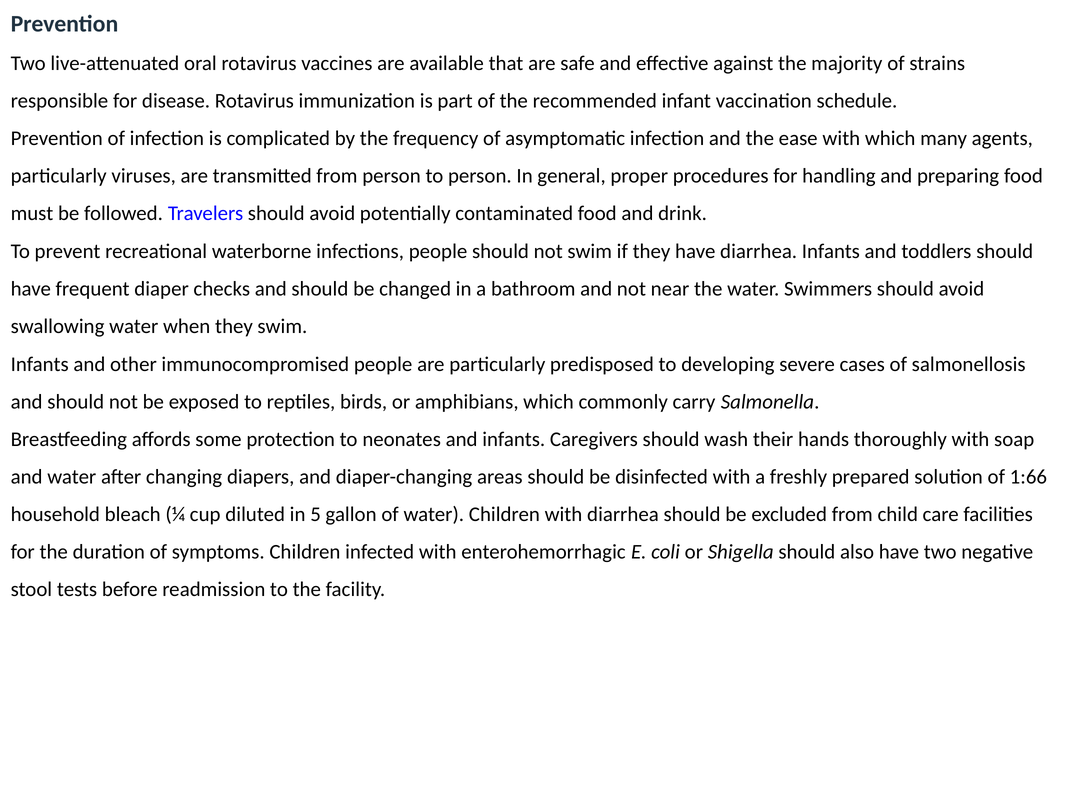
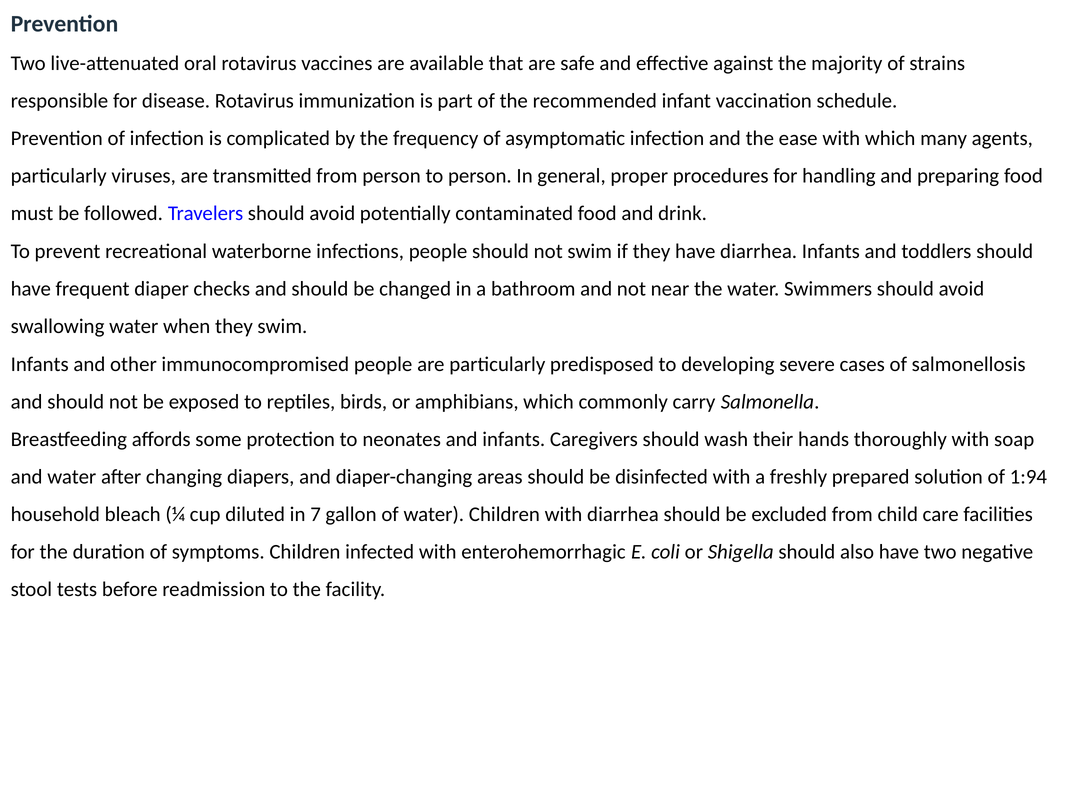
1:66: 1:66 -> 1:94 (1028, 477)
5: 5 -> 7 (316, 514)
